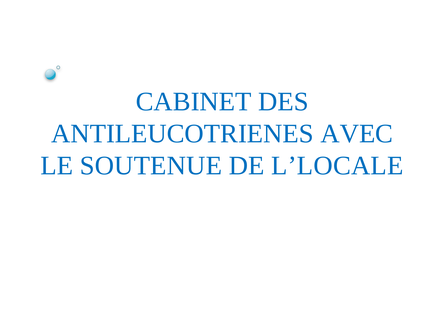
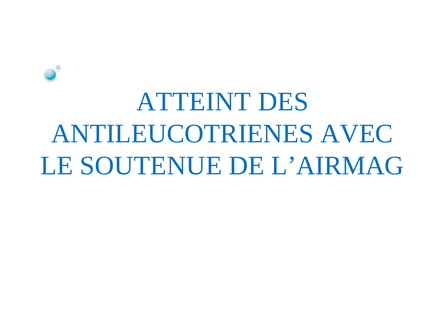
CABINET: CABINET -> ATTEINT (194, 102)
L’LOCALE: L’LOCALE -> L’AIRMAG (338, 166)
